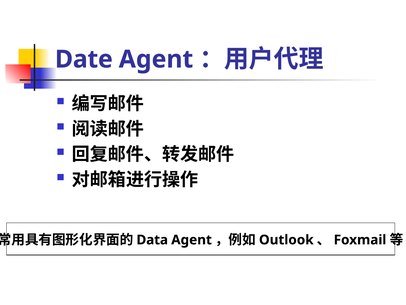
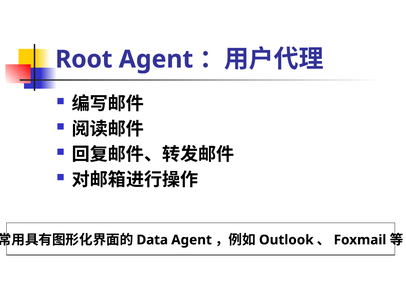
Date: Date -> Root (84, 59)
